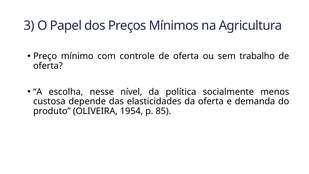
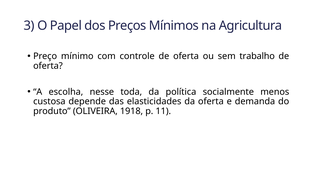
nível: nível -> toda (131, 92)
1954: 1954 -> 1918 (132, 111)
85: 85 -> 11 (163, 111)
